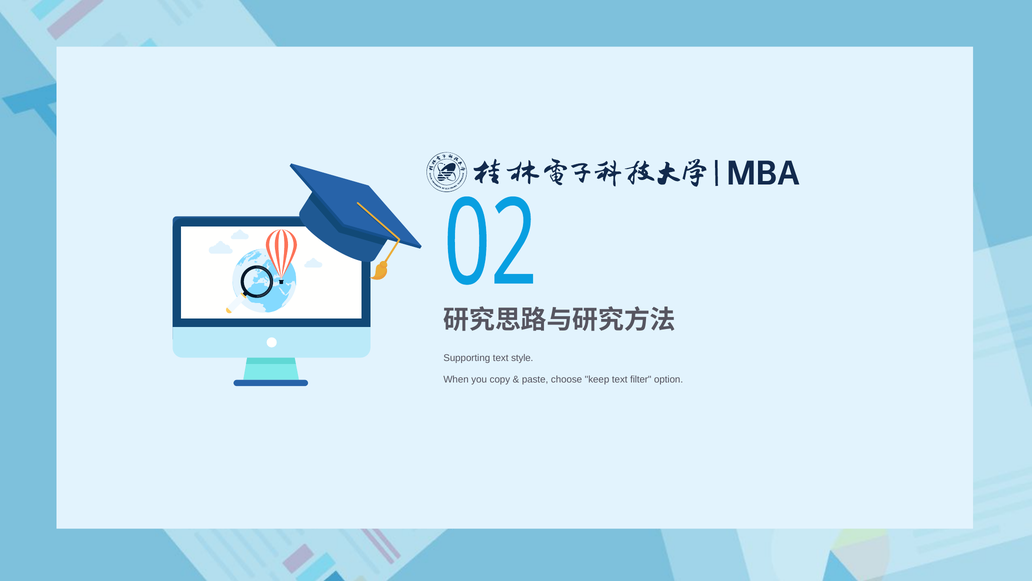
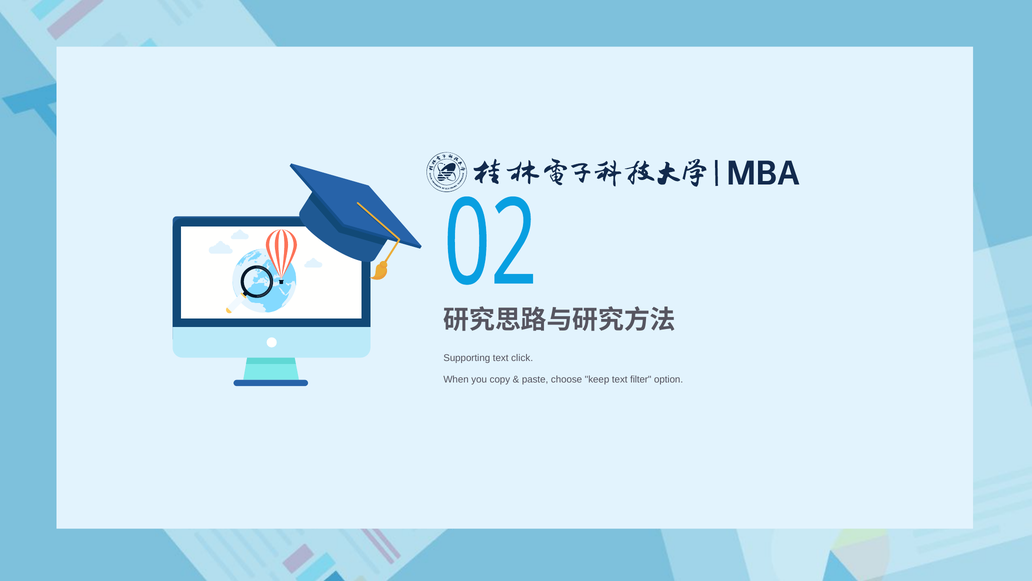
style: style -> click (522, 358)
